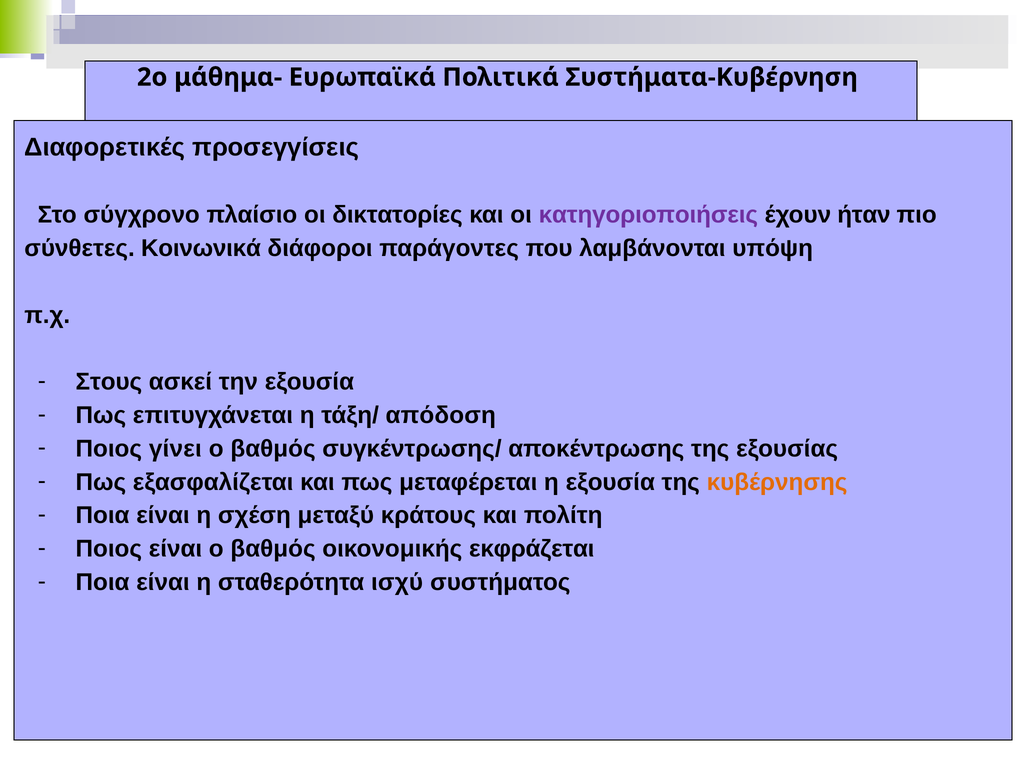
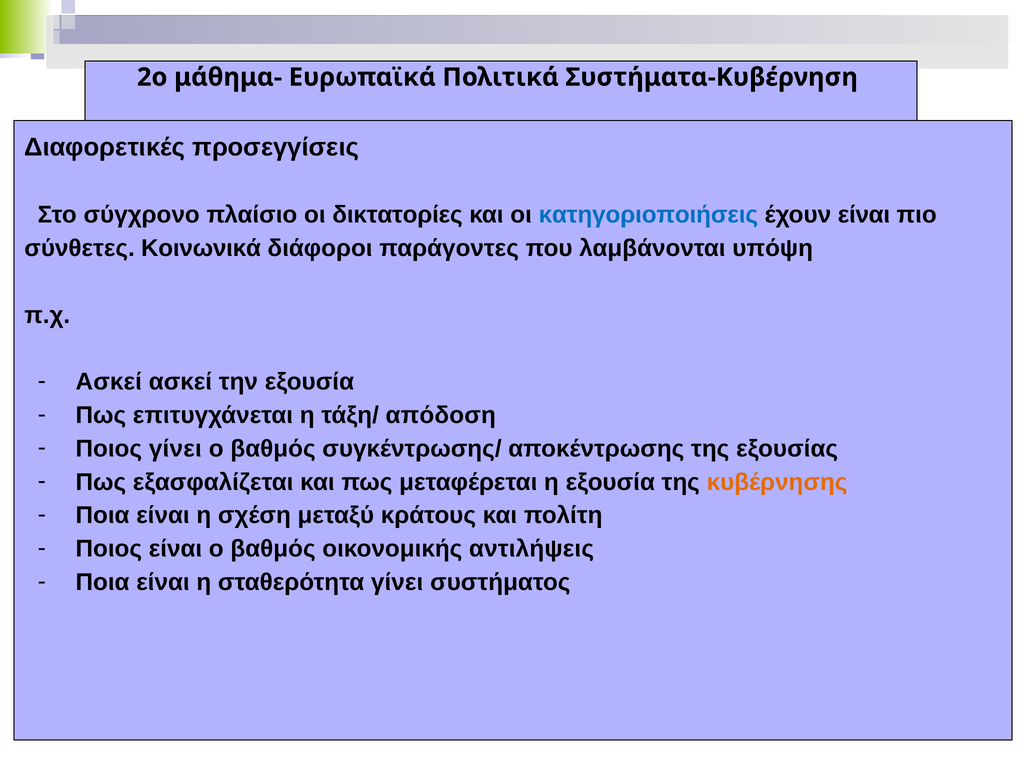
κατηγοριοποιήσεις colour: purple -> blue (648, 215)
έχουν ήταν: ήταν -> είναι (864, 215)
Στους: Στους -> Ασκεί (109, 382)
εκφράζεται: εκφράζεται -> αντιλήψεις (532, 549)
σταθερότητα ισχύ: ισχύ -> γίνει (397, 583)
